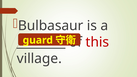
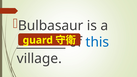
this colour: red -> blue (97, 42)
